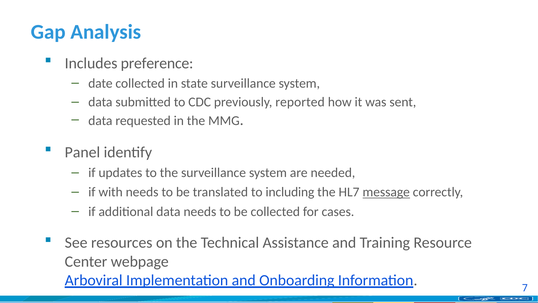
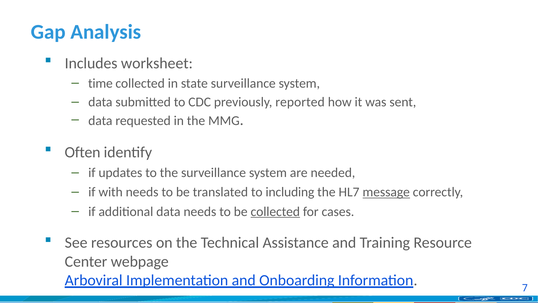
preference: preference -> worksheet (157, 63)
date: date -> time (100, 83)
Panel: Panel -> Often (83, 152)
collected underline: none -> present (275, 211)
